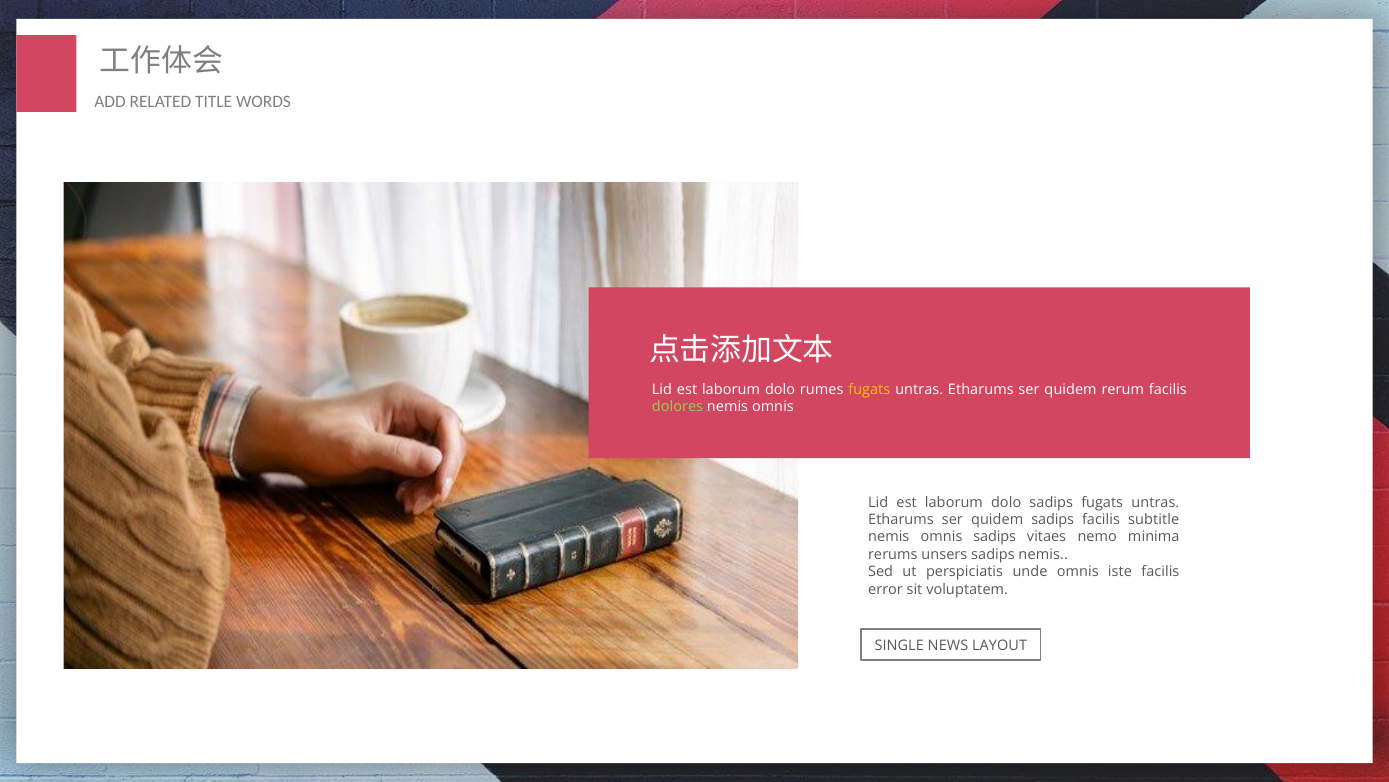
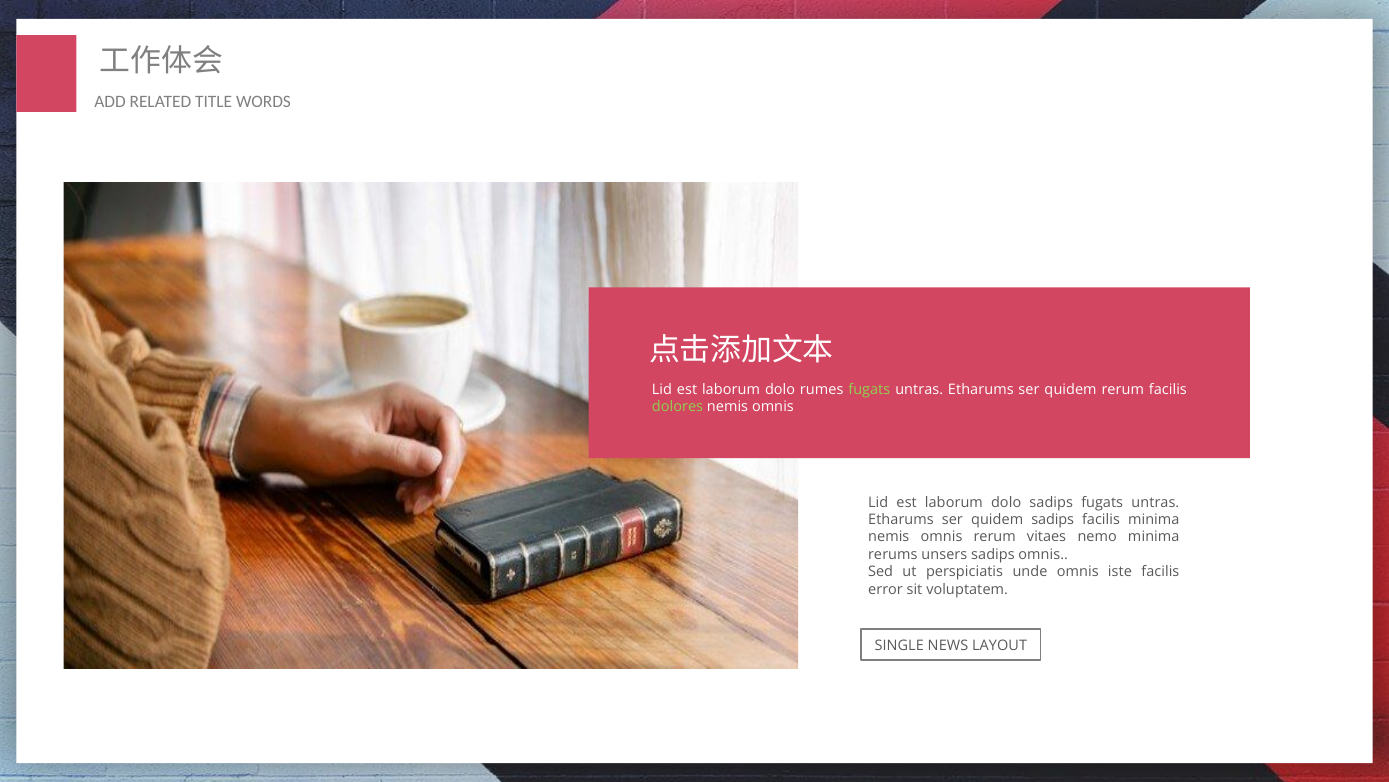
fugats colour: yellow -> light green (869, 389)
facilis subtitle: subtitle -> minima (1154, 519)
omnis sadips: sadips -> rerum (995, 537)
sadips nemis: nemis -> omnis (1043, 554)
